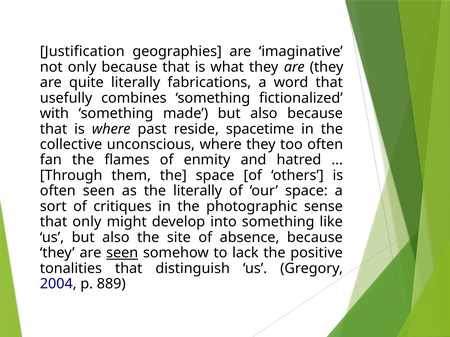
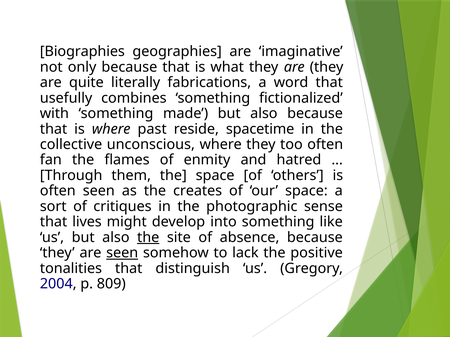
Justification: Justification -> Biographies (82, 52)
the literally: literally -> creates (198, 191)
that only: only -> lives (87, 222)
the underline: none -> present (148, 238)
889: 889 -> 809 (111, 284)
